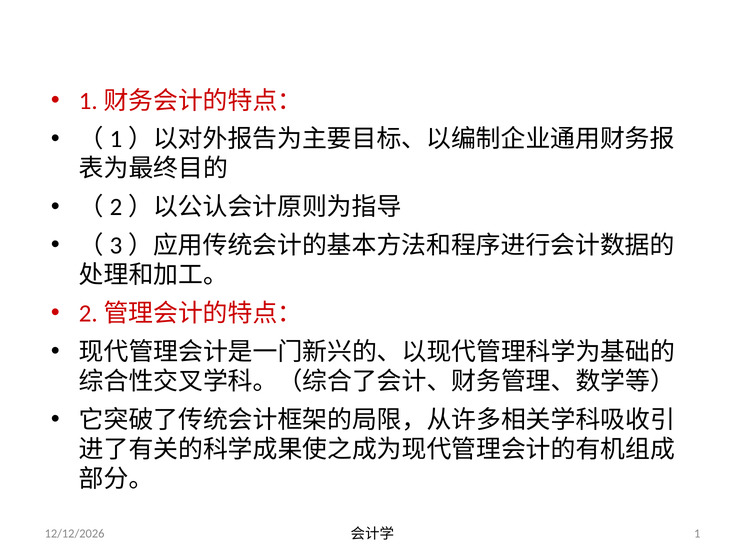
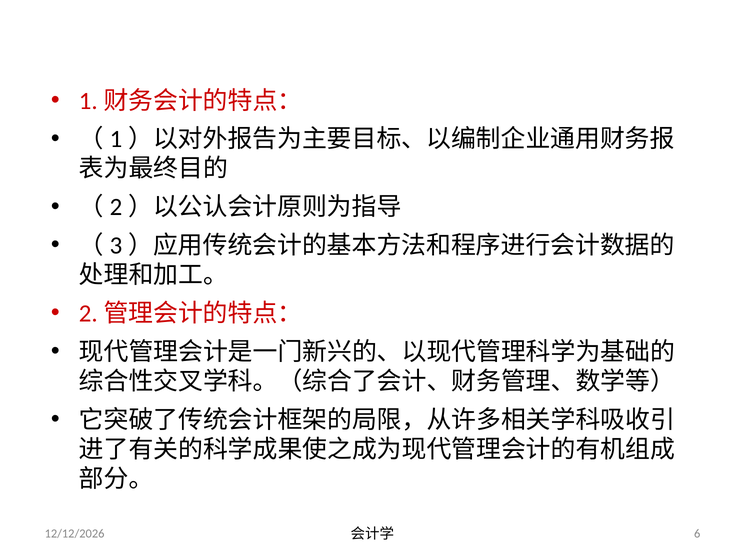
1: 1 -> 6 (697, 533)
